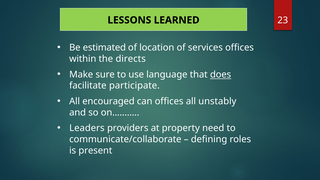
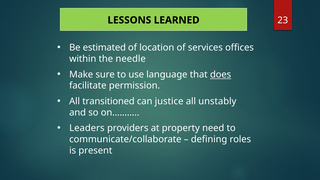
directs: directs -> needle (131, 59)
participate: participate -> permission (134, 86)
encouraged: encouraged -> transitioned (108, 101)
can offices: offices -> justice (169, 101)
